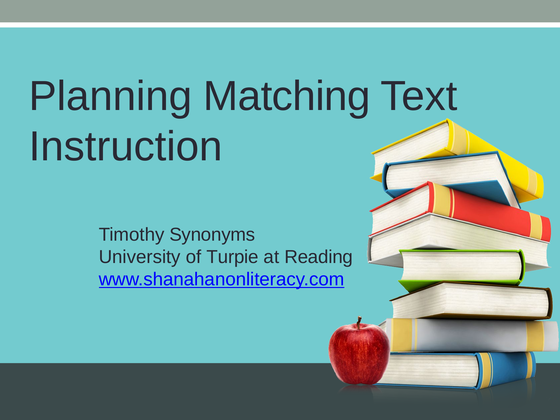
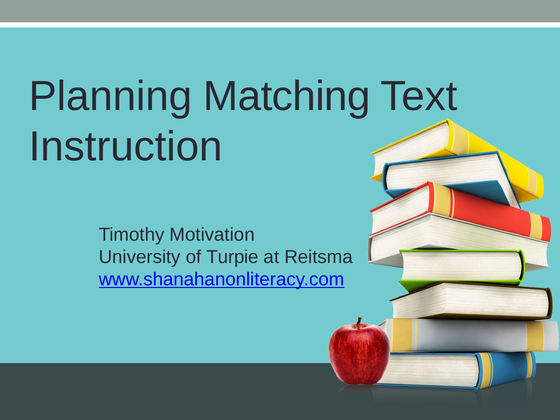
Synonyms: Synonyms -> Motivation (212, 235)
Reading: Reading -> Reitsma (319, 257)
